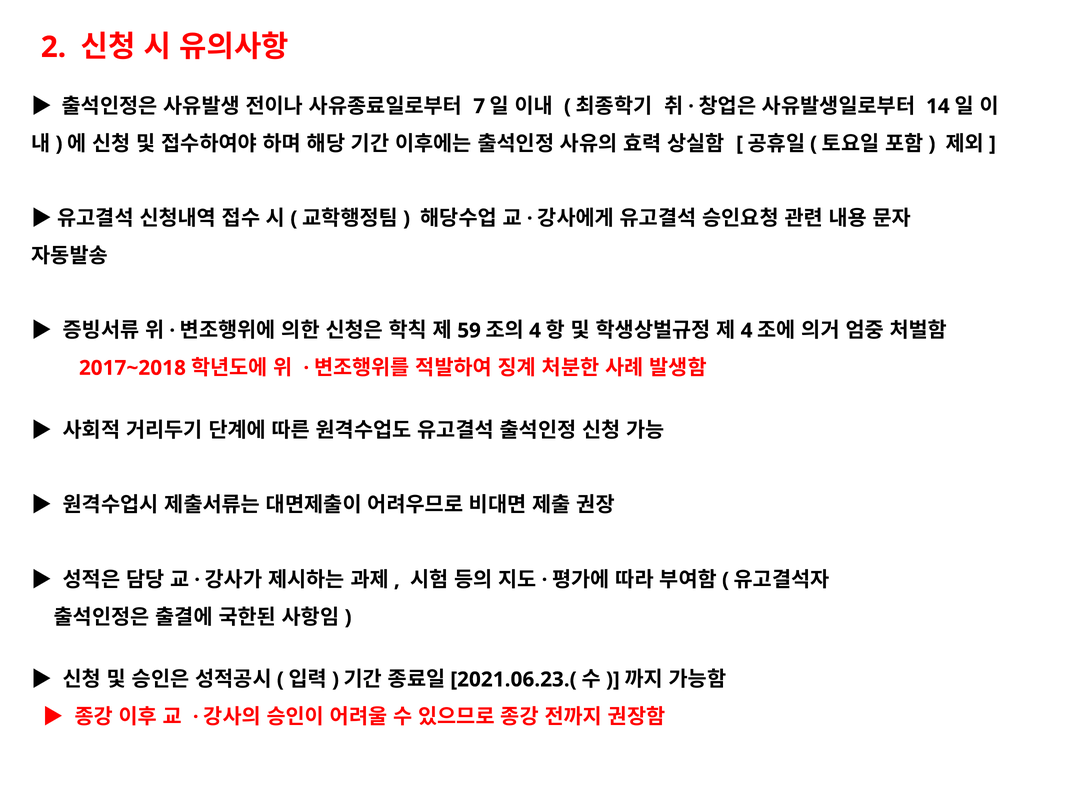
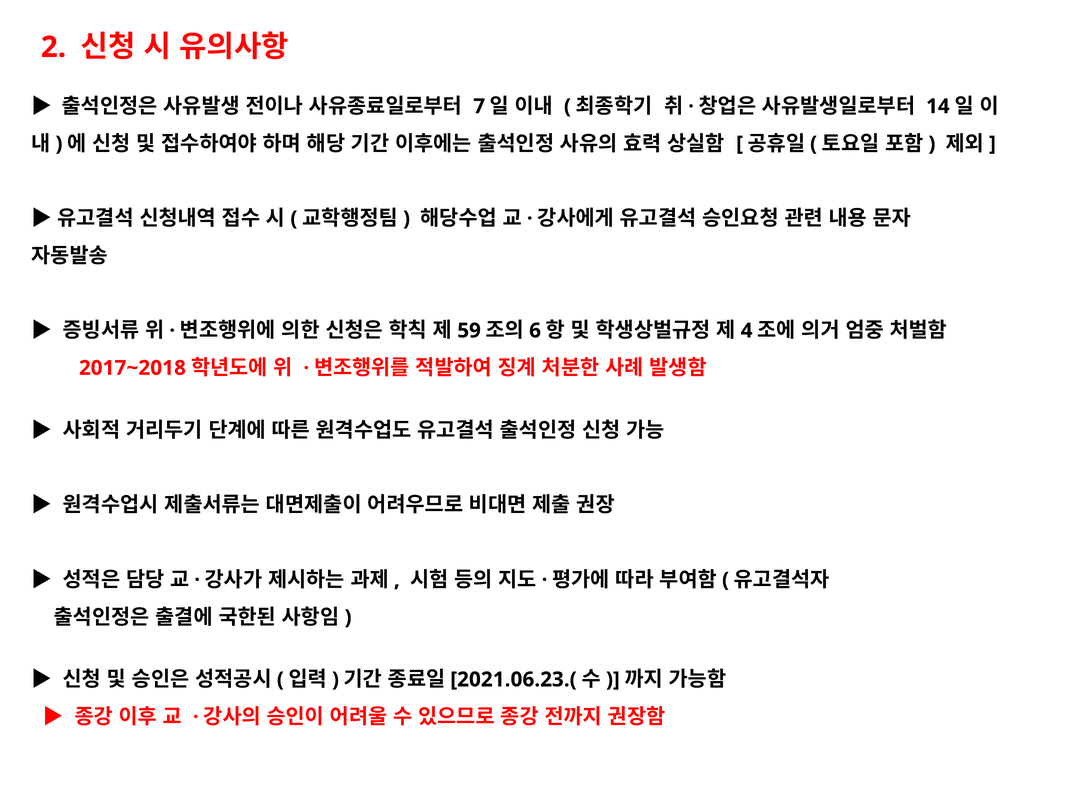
4: 4 -> 6 (535, 331)
